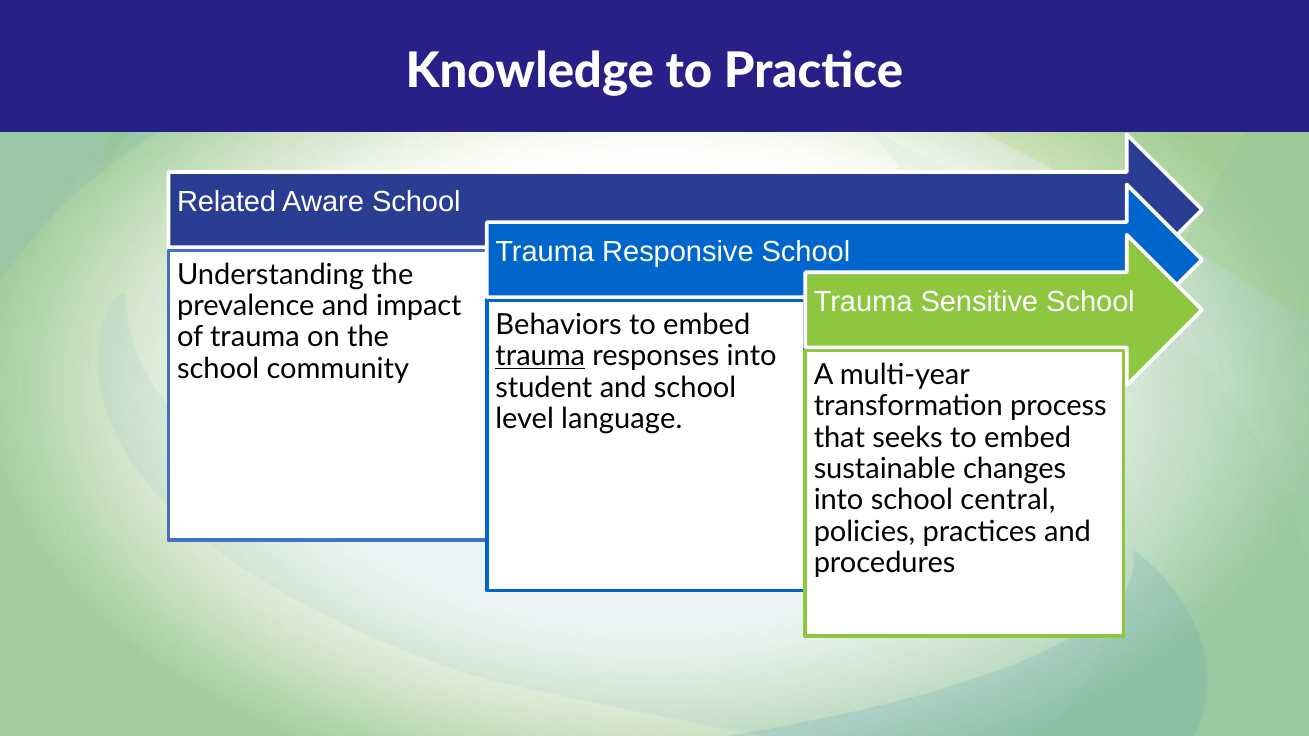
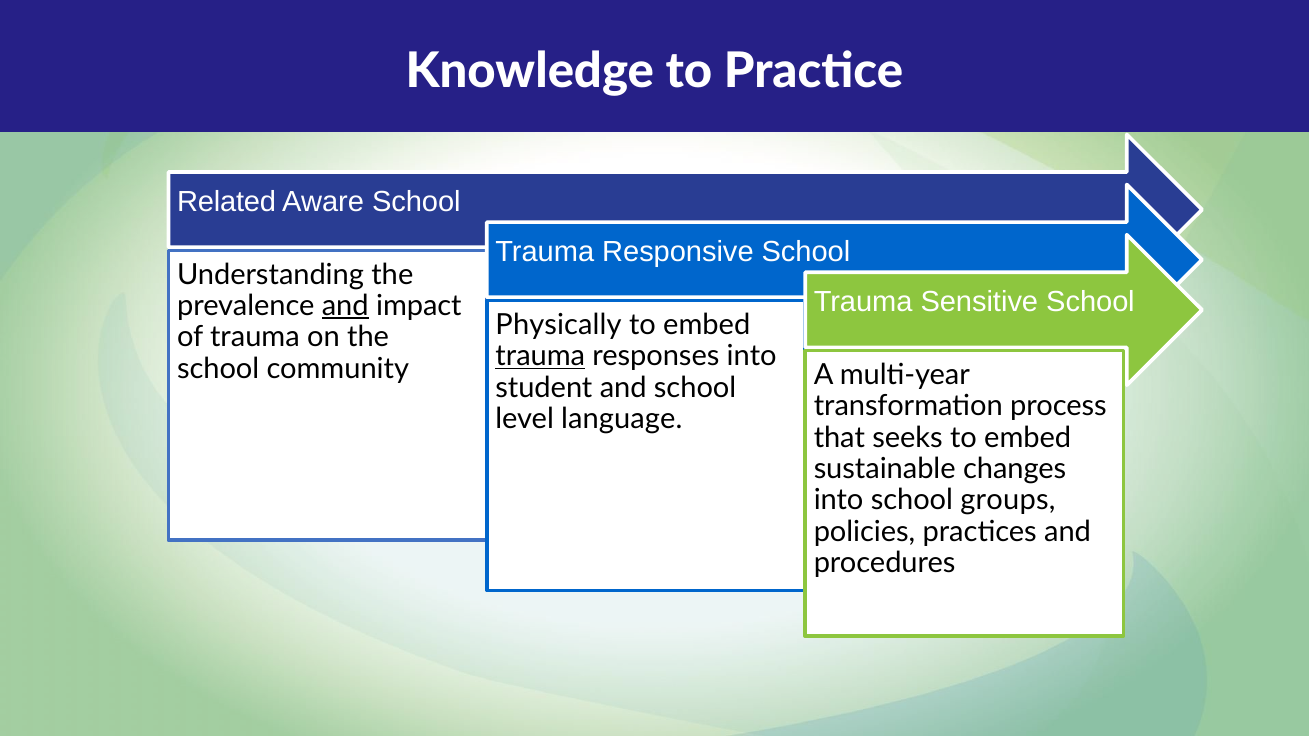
and underline: none -> present (345, 306)
Behaviors: Behaviors -> Physically (559, 325)
central: central -> groups (1008, 500)
